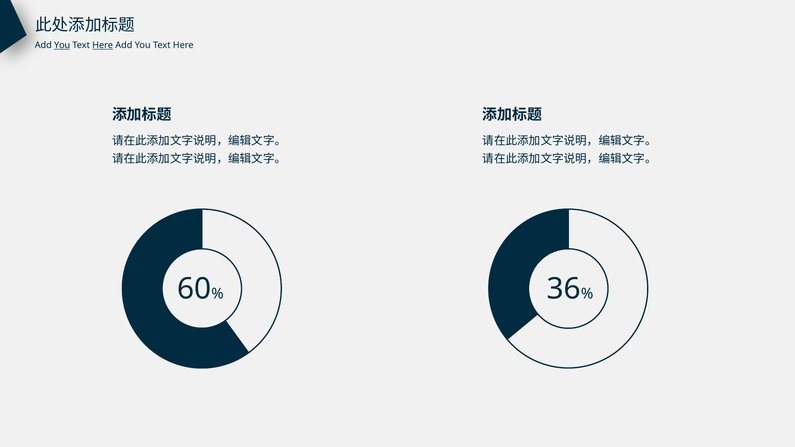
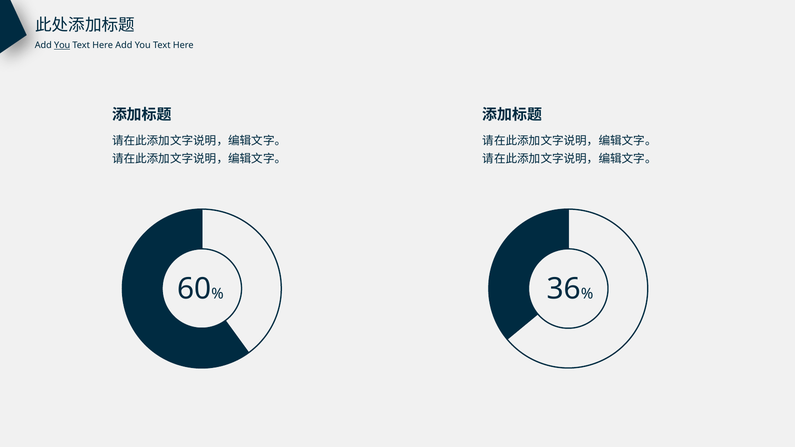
Here underline: present -> none (103, 45)
